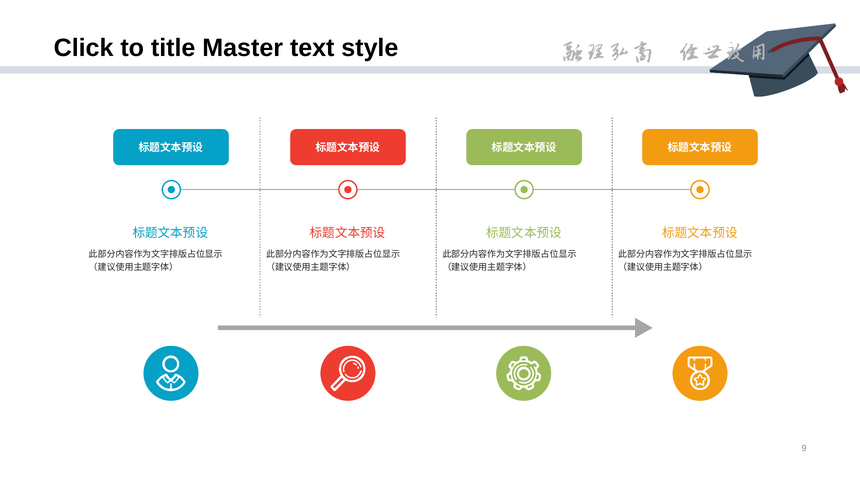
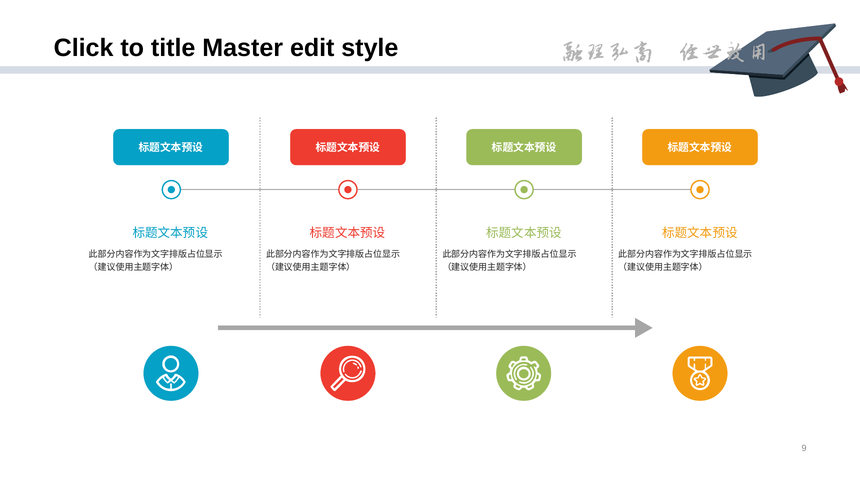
text: text -> edit (312, 48)
